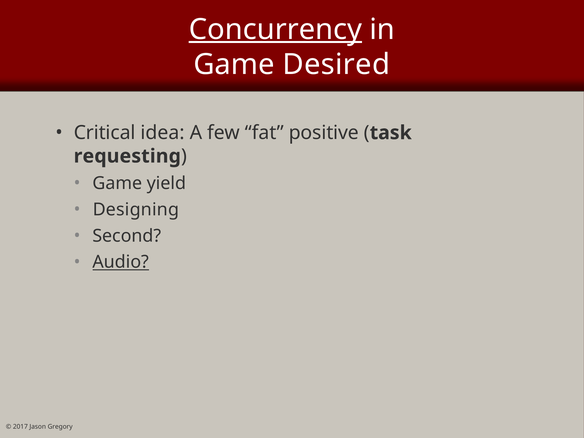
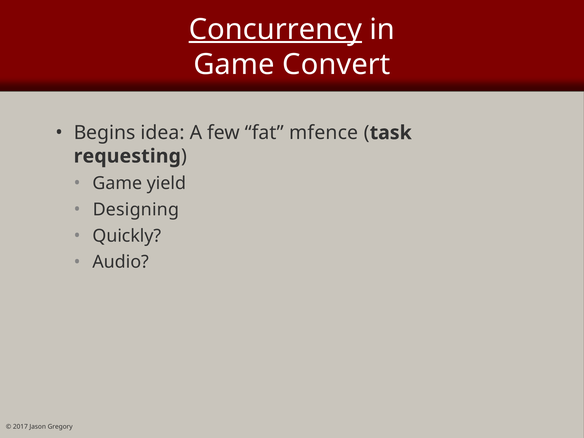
Desired: Desired -> Convert (336, 65)
Critical: Critical -> Begins (105, 133)
positive: positive -> mfence (324, 133)
Second: Second -> Quickly (127, 236)
Audio underline: present -> none (121, 262)
